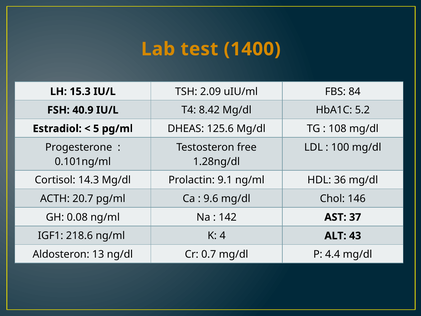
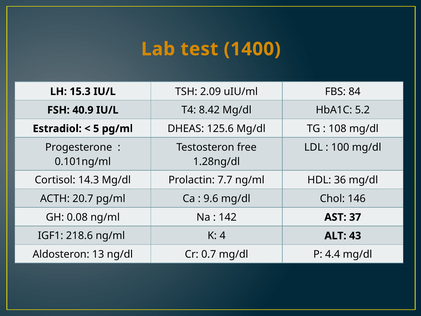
9.1: 9.1 -> 7.7 (225, 180)
